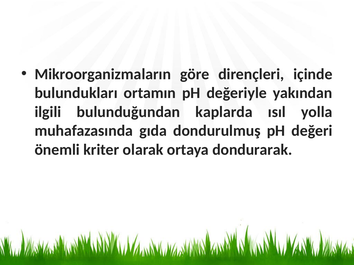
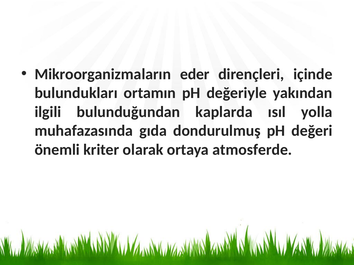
göre: göre -> eder (195, 74)
dondurarak: dondurarak -> atmosferde (252, 150)
